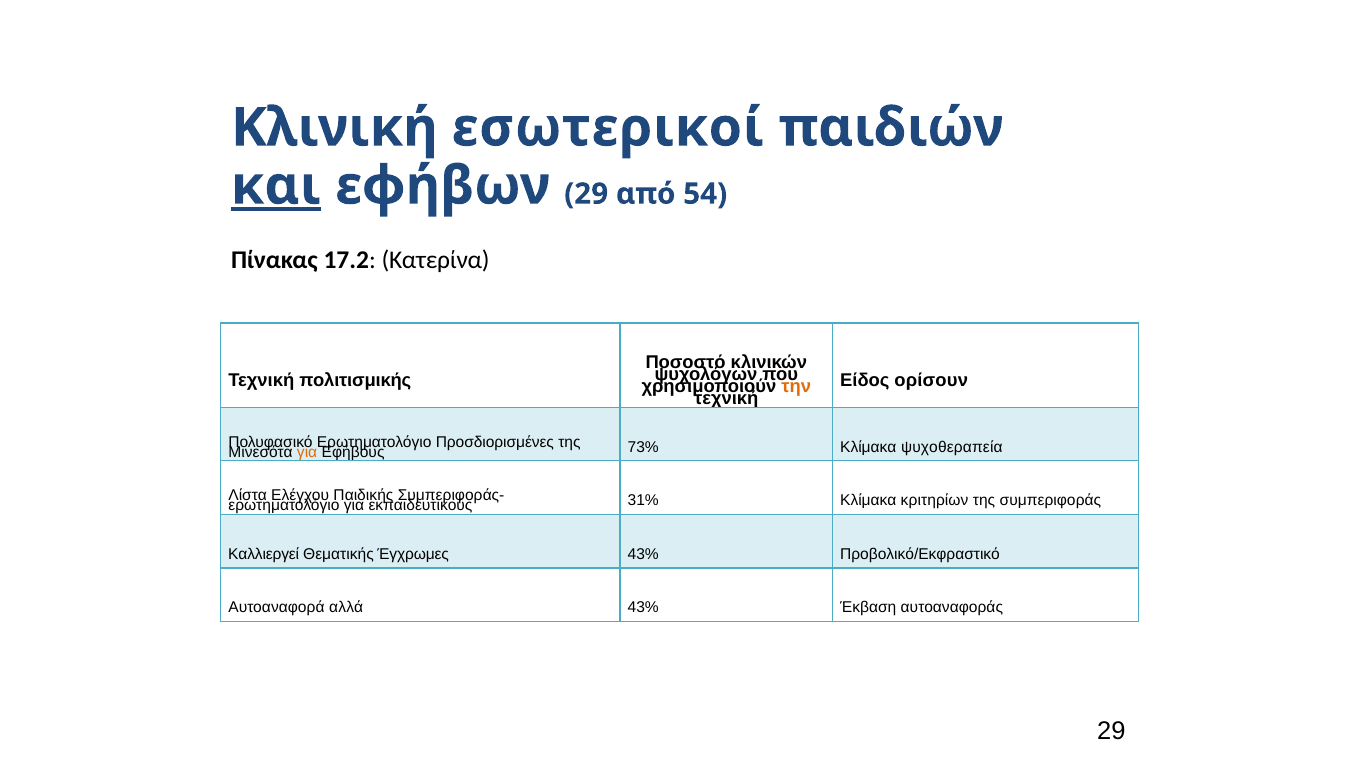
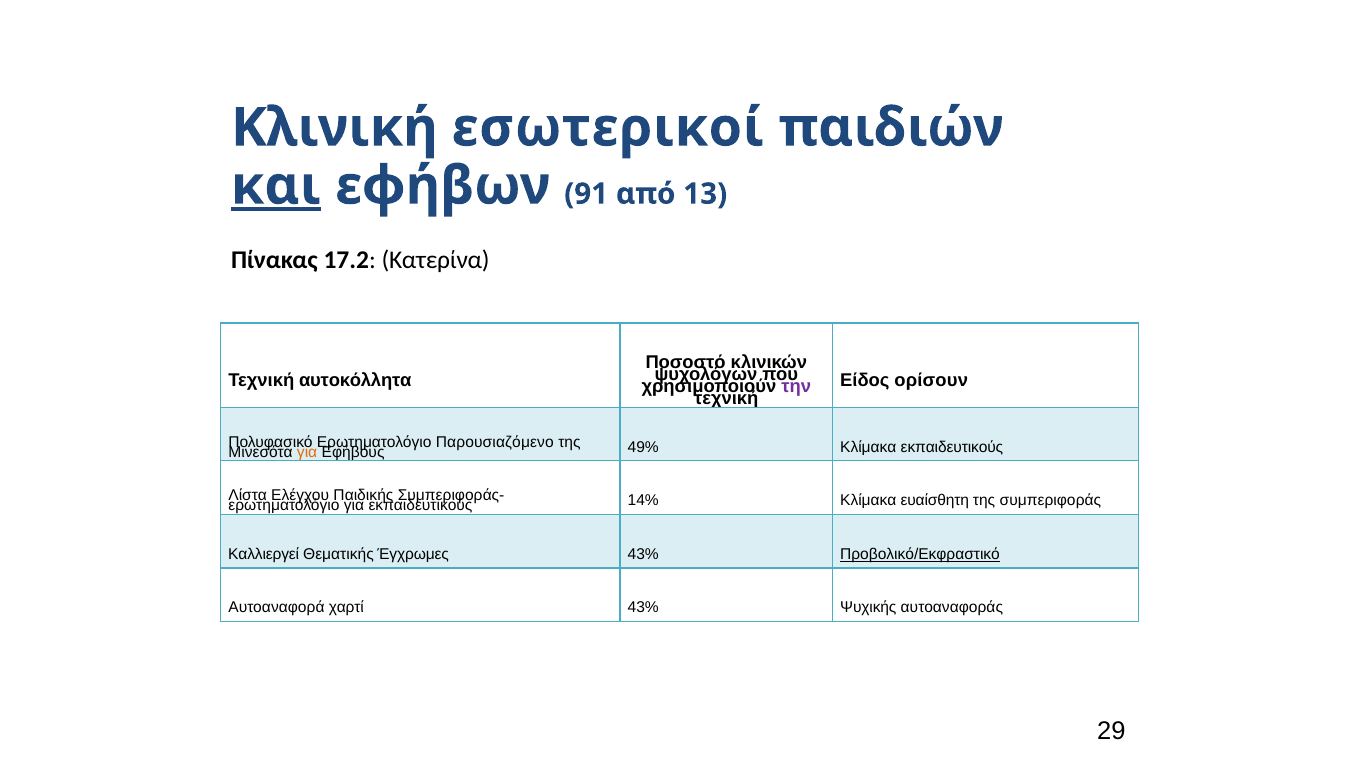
εφήβων 29: 29 -> 91 (586, 194)
54: 54 -> 13 (705, 194)
πολιτισμικής: πολιτισμικής -> αυτοκόλλητα (355, 380)
την colour: orange -> purple (796, 386)
Προσδιορισμένες: Προσδιορισμένες -> Παρουσιαζόμενο (495, 442)
73%: 73% -> 49% (643, 447)
Κλίμακα ψυχοθεραπεία: ψυχοθεραπεία -> εκπαιδευτικούς (952, 447)
31%: 31% -> 14% (643, 500)
κριτηρίων: κριτηρίων -> ευαίσθητη (935, 500)
Προβολικό/Εκφραστικό underline: none -> present (920, 554)
αλλά: αλλά -> χαρτί (346, 607)
Έκβαση: Έκβαση -> Ψυχικής (868, 607)
